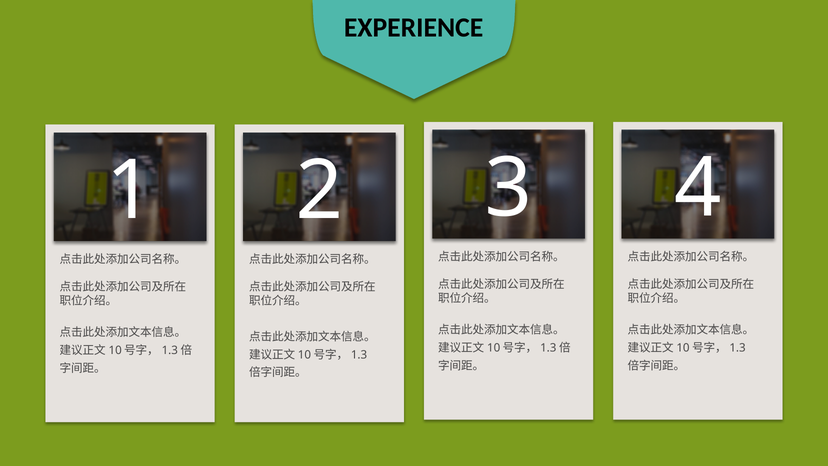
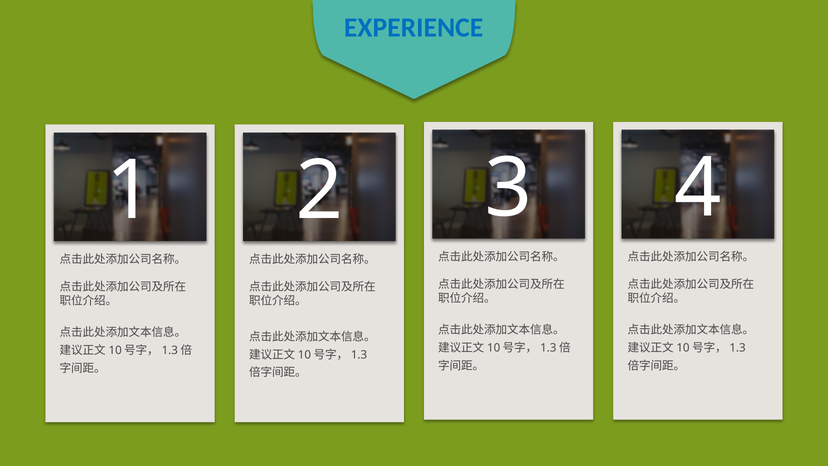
EXPERIENCE colour: black -> blue (414, 28)
